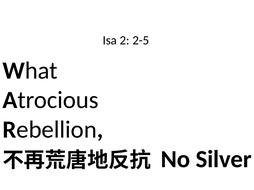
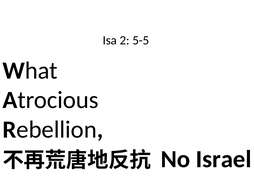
2-5: 2-5 -> 5-5 (141, 40)
Silver: Silver -> Israel (224, 160)
